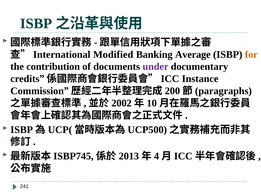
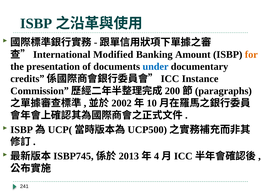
Average: Average -> Amount (193, 54)
contribution: contribution -> presentation (53, 67)
under colour: purple -> blue (156, 67)
